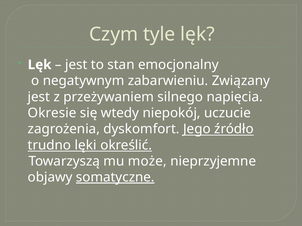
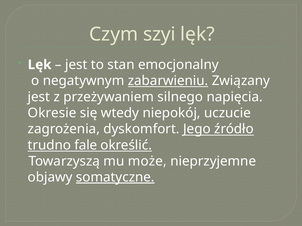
tyle: tyle -> szyi (159, 34)
zabarwieniu underline: none -> present (168, 81)
lęki: lęki -> fale (86, 145)
